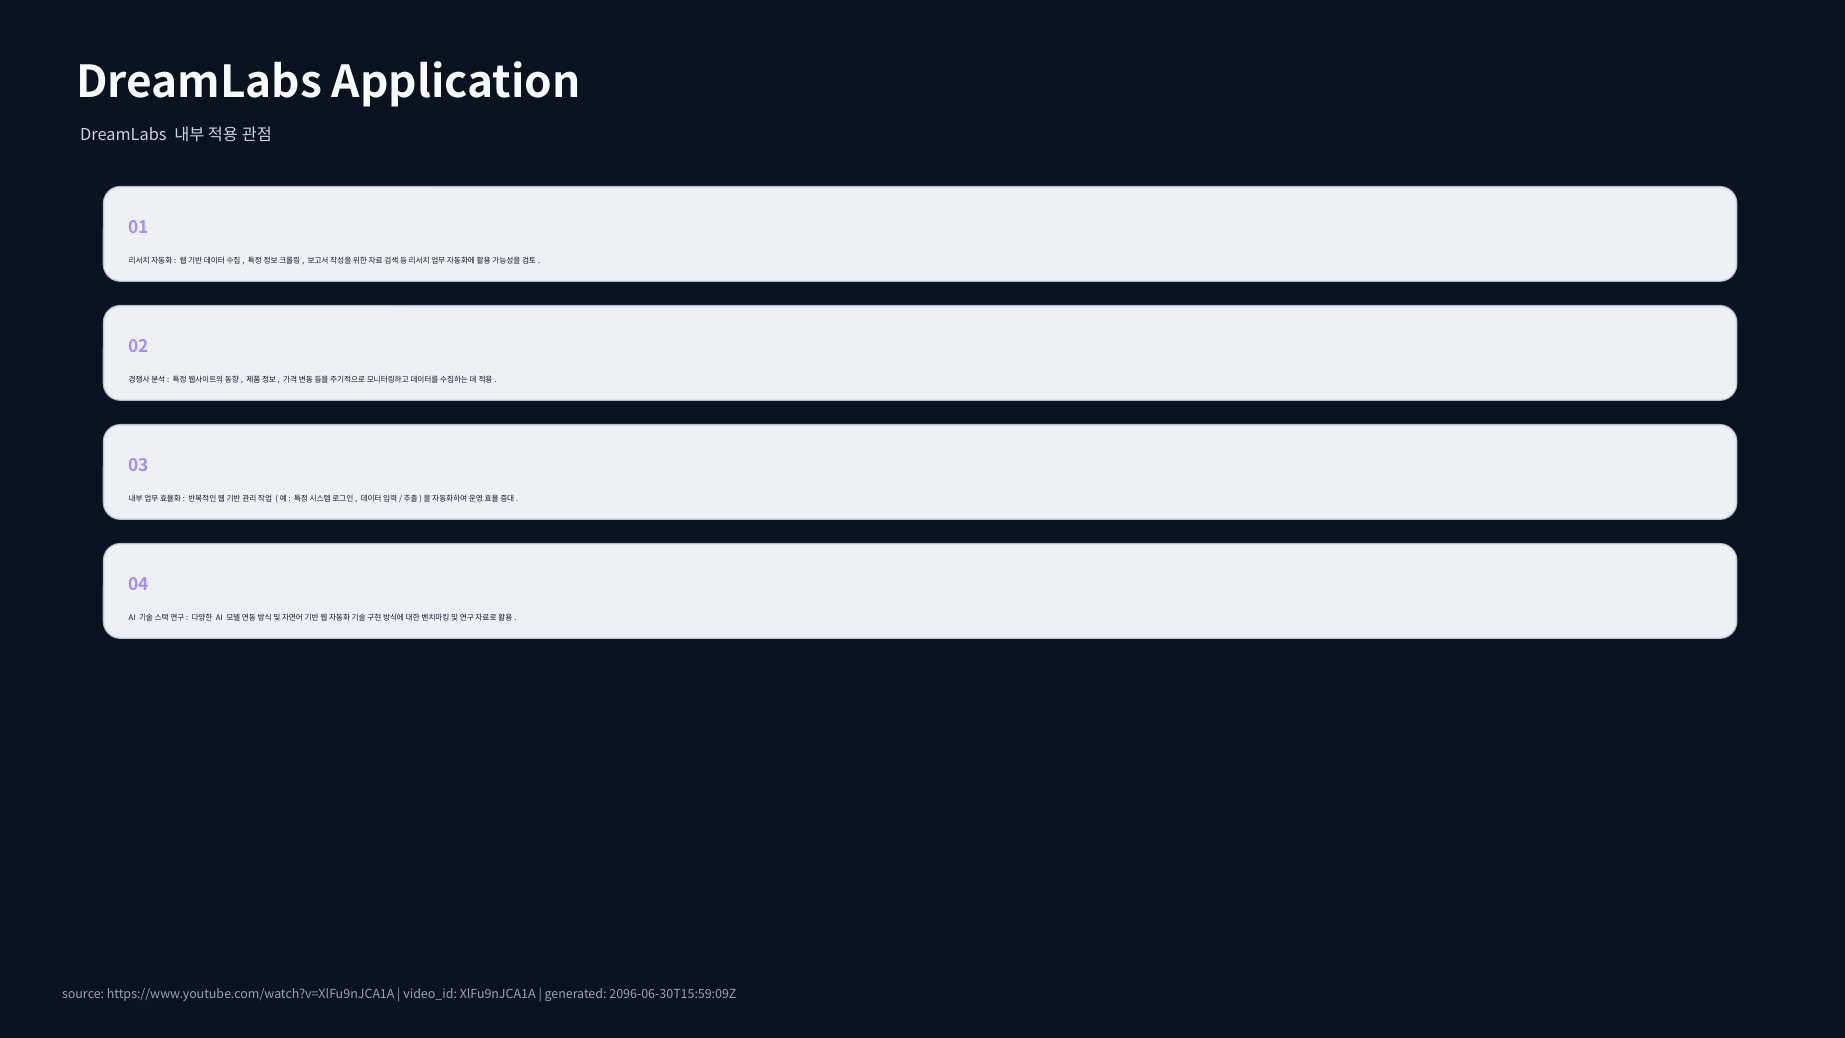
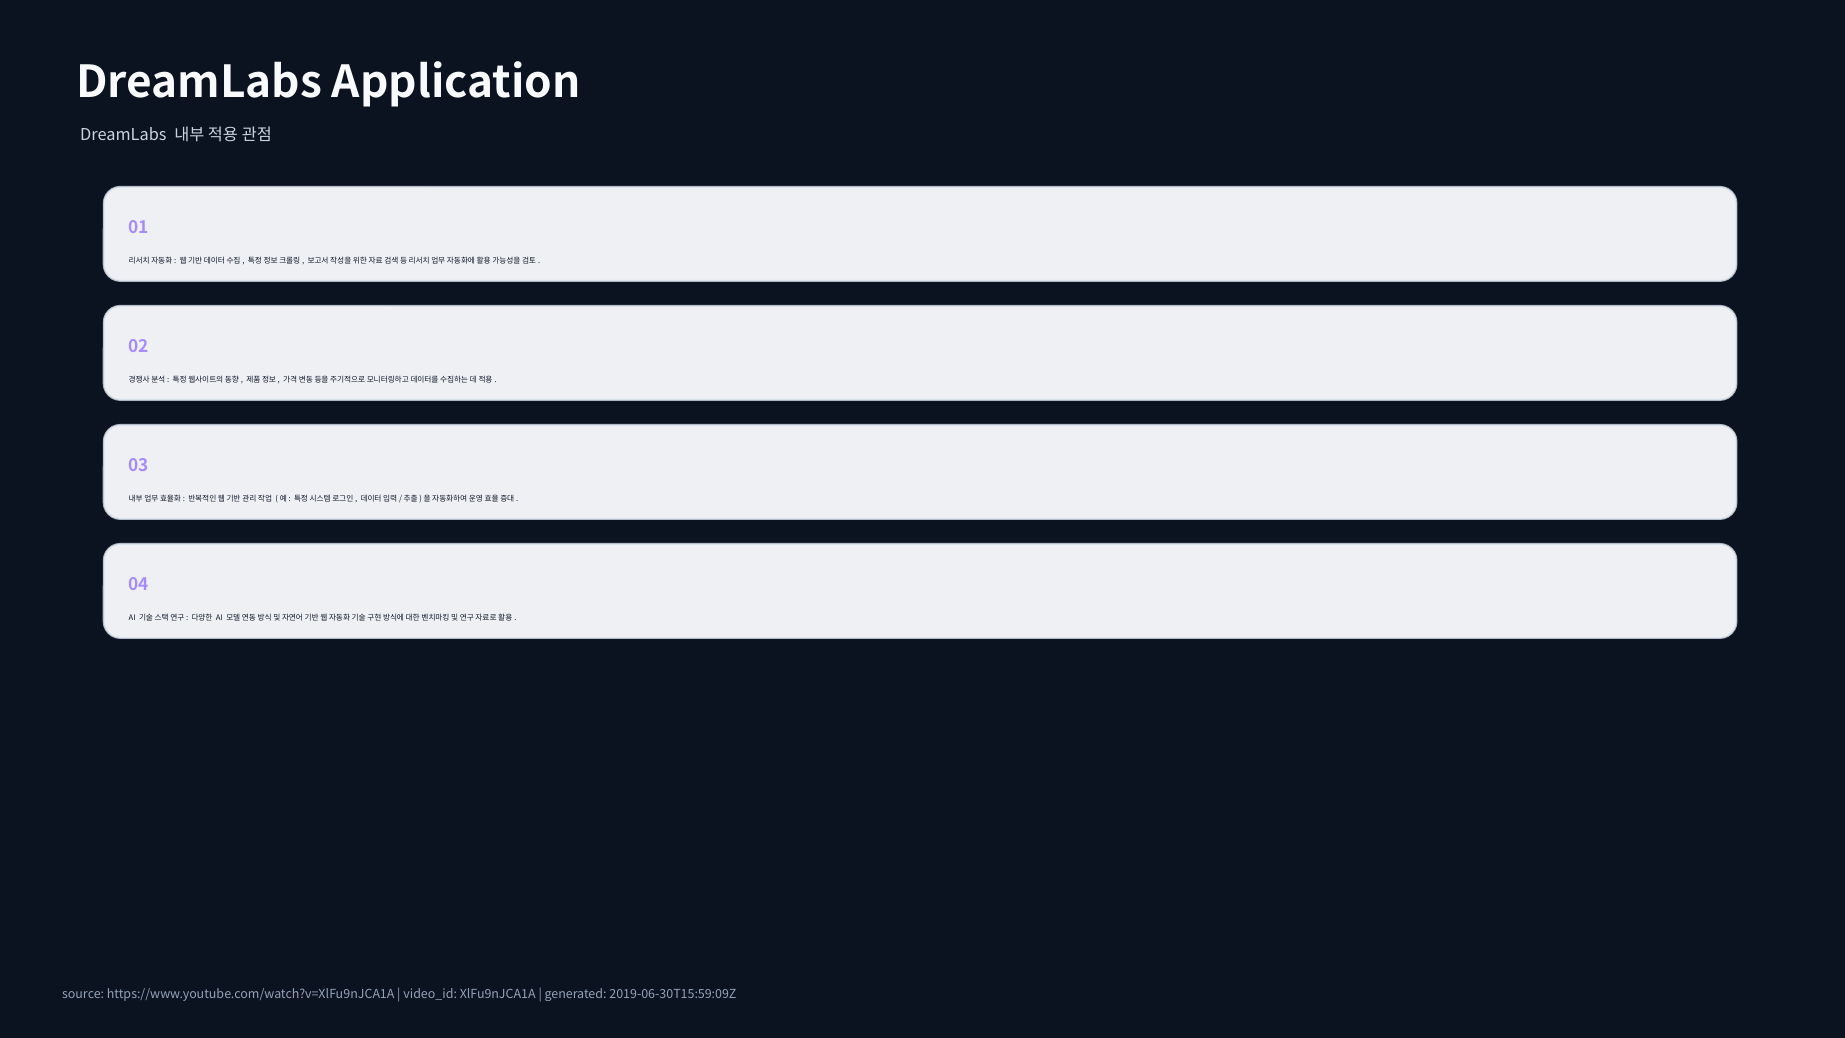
2096-06-30T15:59:09Z: 2096-06-30T15:59:09Z -> 2019-06-30T15:59:09Z (673, 994)
